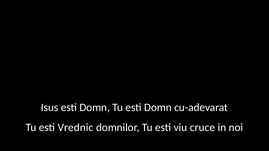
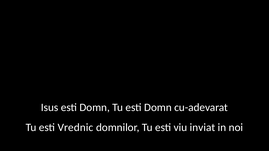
cruce: cruce -> inviat (202, 128)
